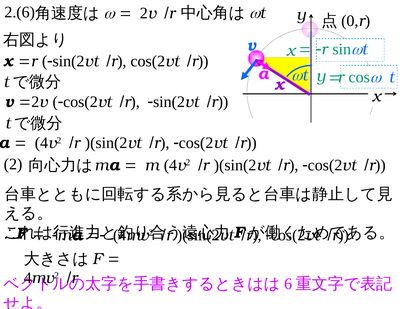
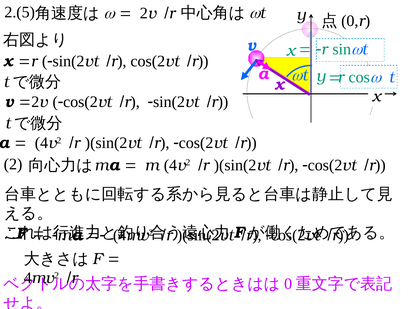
2.(6: 2.(6 -> 2.(5 (20, 12)
6: 6 -> 0 (288, 284)
